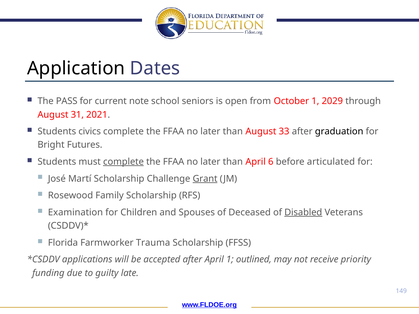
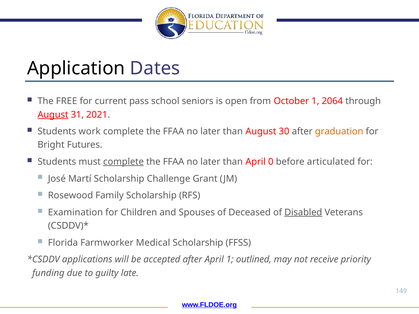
PASS: PASS -> FREE (67, 101)
note: note -> pass (139, 101)
2029: 2029 -> 2064 (332, 101)
August underline: none -> present (53, 115)
civics: civics -> work (90, 132)
33: 33 -> 30 (284, 132)
graduation colour: black -> orange (339, 132)
6: 6 -> 0 (271, 162)
Grant underline: present -> none (205, 179)
Trauma: Trauma -> Medical (153, 243)
